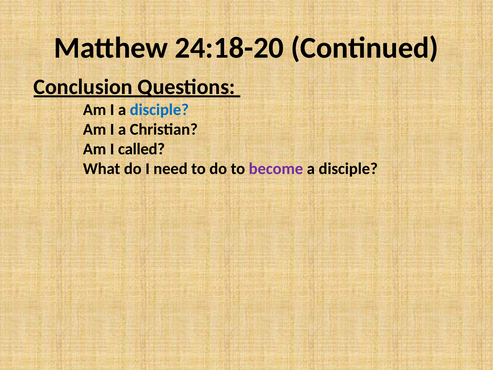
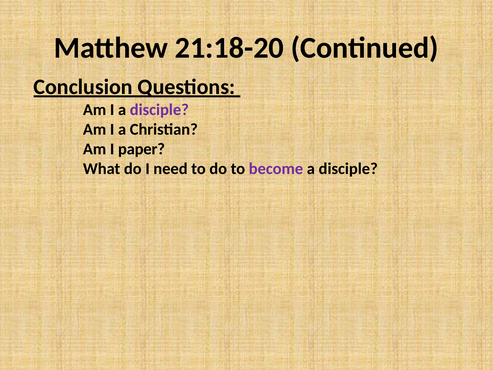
24:18-20: 24:18-20 -> 21:18-20 (229, 48)
disciple colour: blue -> purple (159, 110)
called: called -> paper (141, 149)
